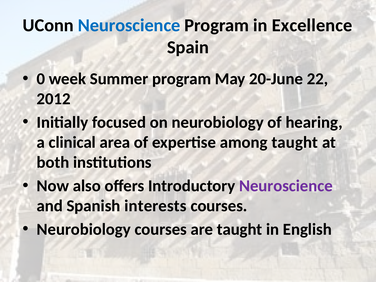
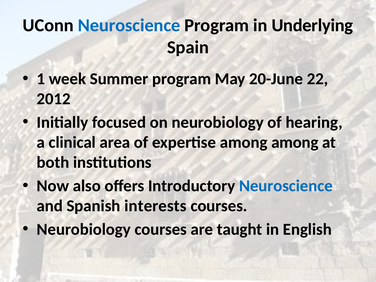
Excellence: Excellence -> Underlying (312, 25)
0: 0 -> 1 (41, 79)
among taught: taught -> among (295, 142)
Neuroscience colour: purple -> blue (286, 186)
